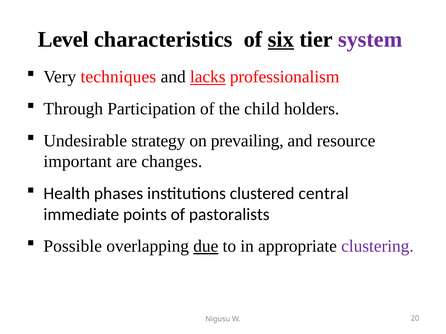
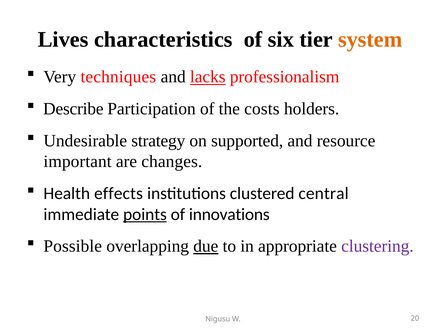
Level: Level -> Lives (63, 39)
six underline: present -> none (281, 39)
system colour: purple -> orange (370, 39)
Through: Through -> Describe (73, 109)
child: child -> costs (262, 109)
prevailing: prevailing -> supported (247, 141)
phases: phases -> effects (118, 194)
points underline: none -> present (145, 215)
pastoralists: pastoralists -> innovations (229, 215)
